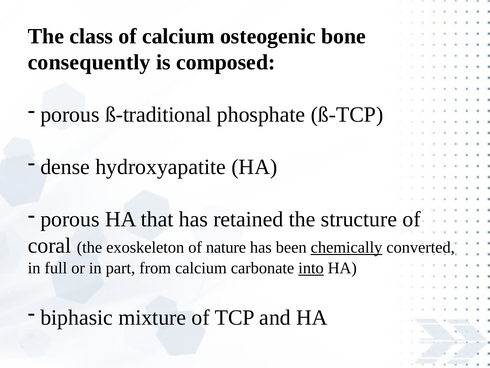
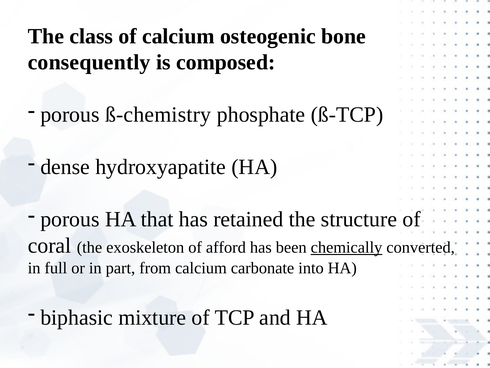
ß-traditional: ß-traditional -> ß-chemistry (158, 115)
nature: nature -> afford (226, 247)
into underline: present -> none (311, 268)
